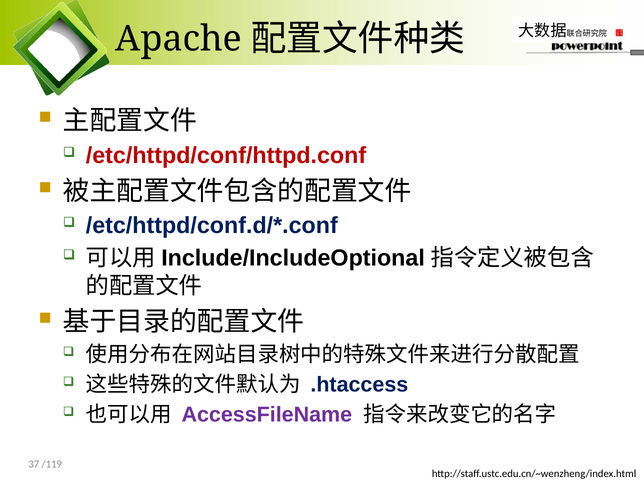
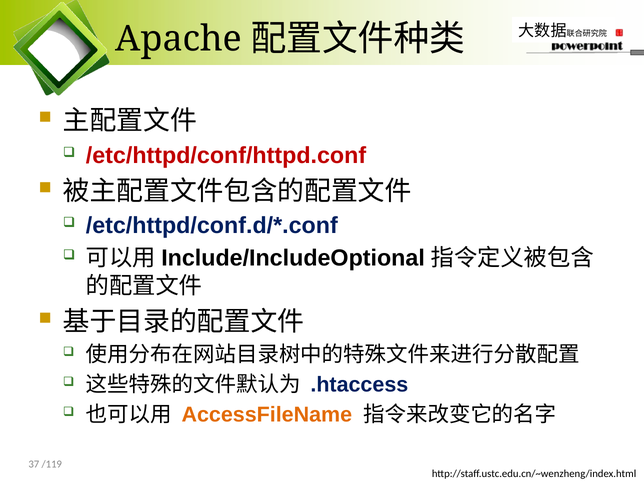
AccessFileName colour: purple -> orange (267, 415)
